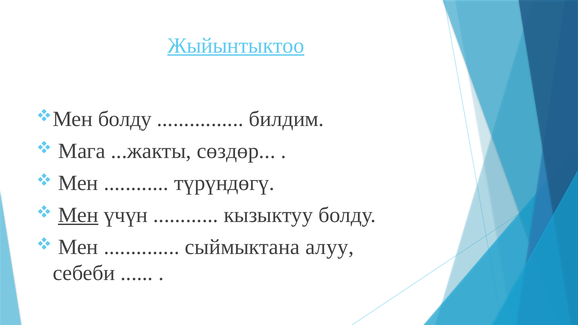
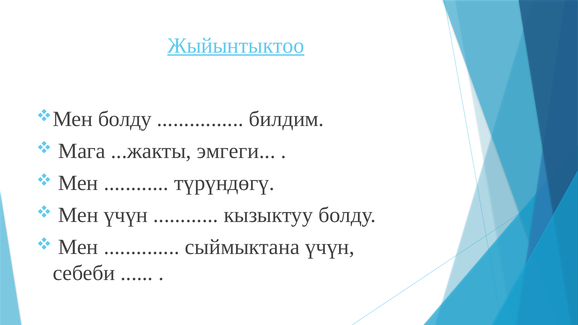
сөздөр: сөздөр -> эмгеги (236, 151)
Мен underline: present -> none (78, 215)
сыймыктана алуу: алуу -> үчүн (330, 247)
